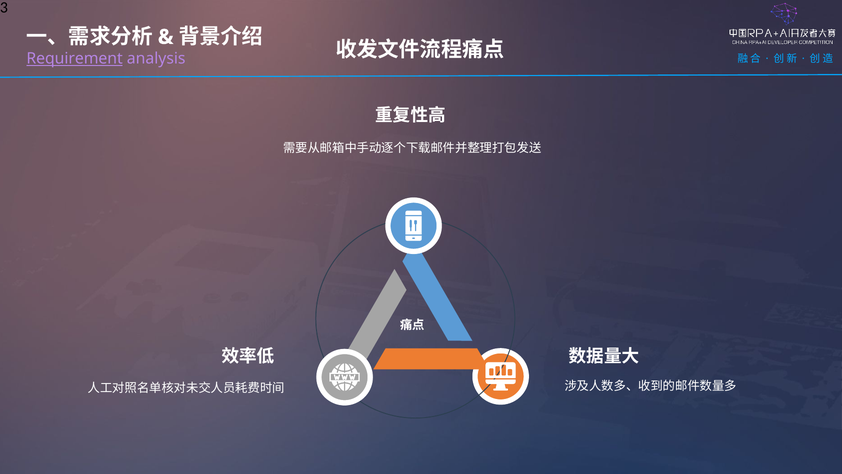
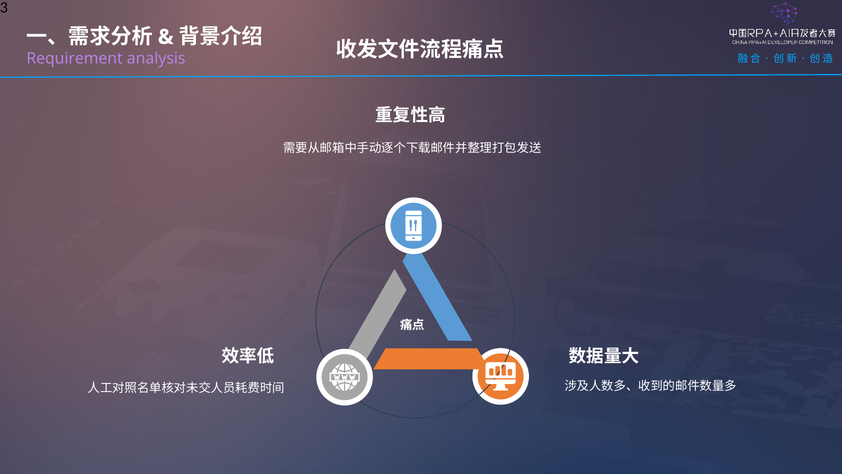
Requirement underline: present -> none (75, 59)
